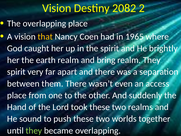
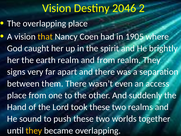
2082: 2082 -> 2046 (124, 8)
1965: 1965 -> 1905 (134, 37)
and bring: bring -> from (106, 60)
spirit: spirit -> signs (16, 72)
they colour: light green -> yellow (34, 130)
